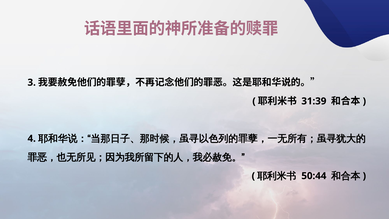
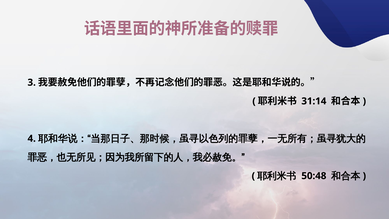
31:39: 31:39 -> 31:14 (314, 101)
50:44: 50:44 -> 50:48 (314, 176)
